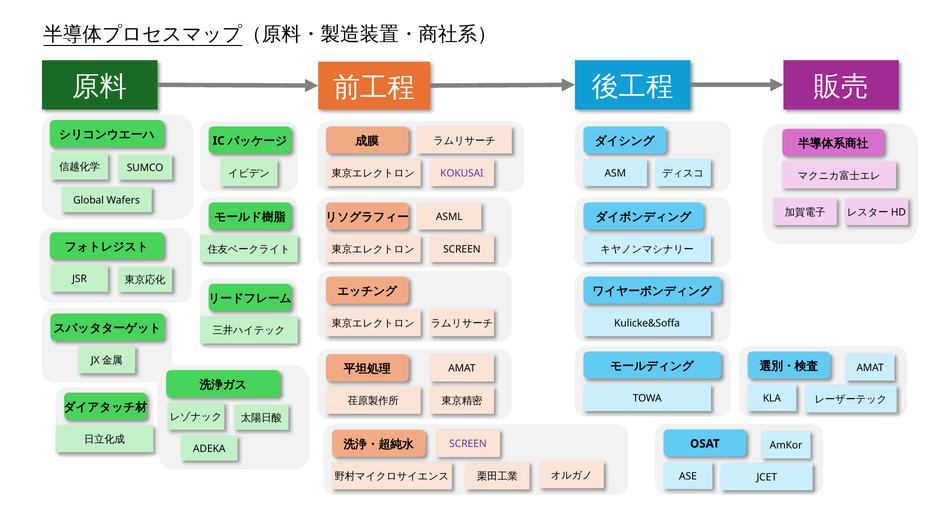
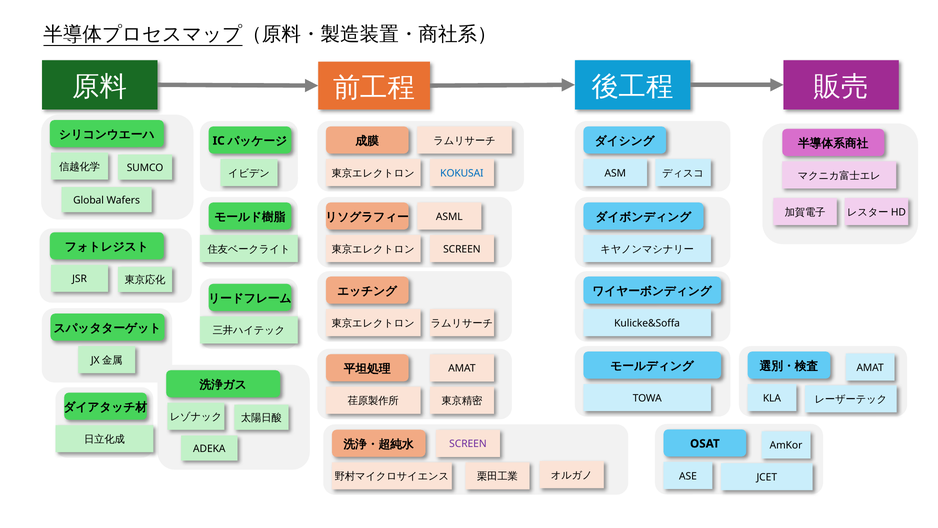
KOKUSAI colour: purple -> blue (462, 173)
